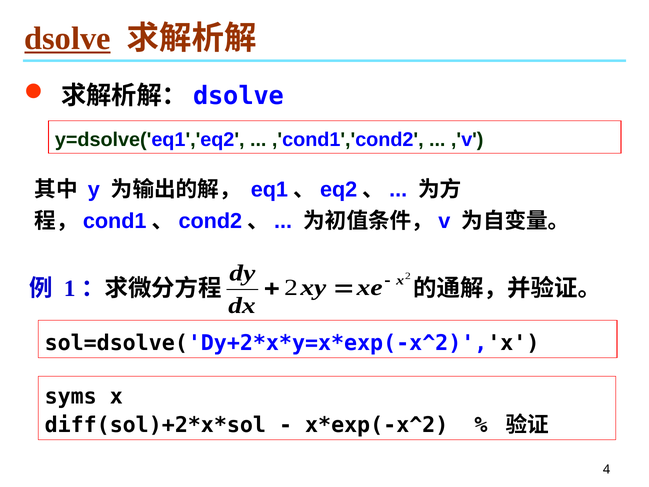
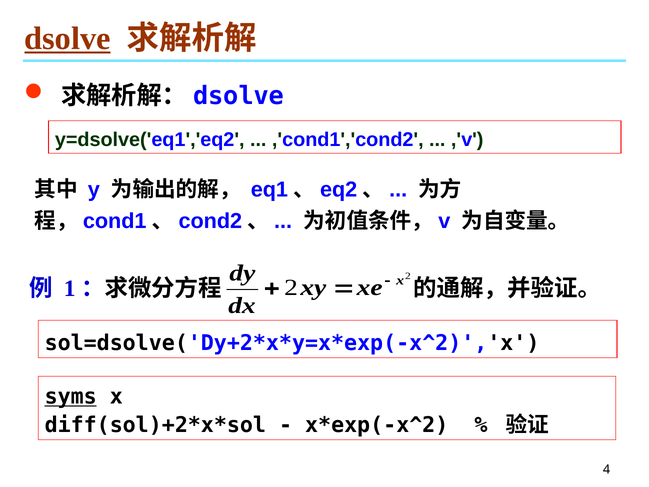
syms underline: none -> present (71, 396)
